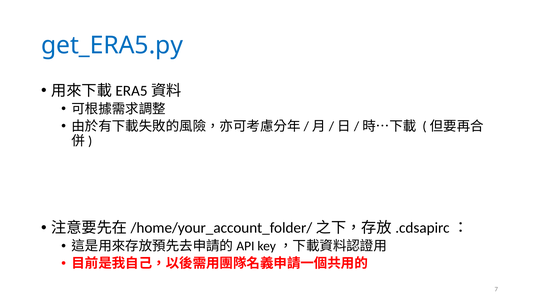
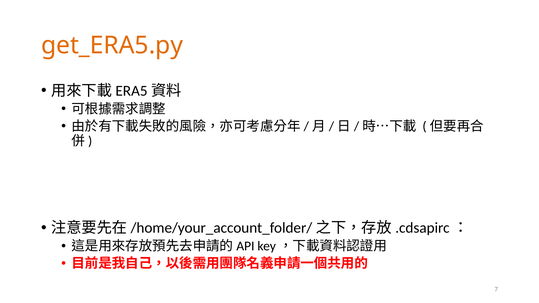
get_ERA5.py colour: blue -> orange (112, 45)
